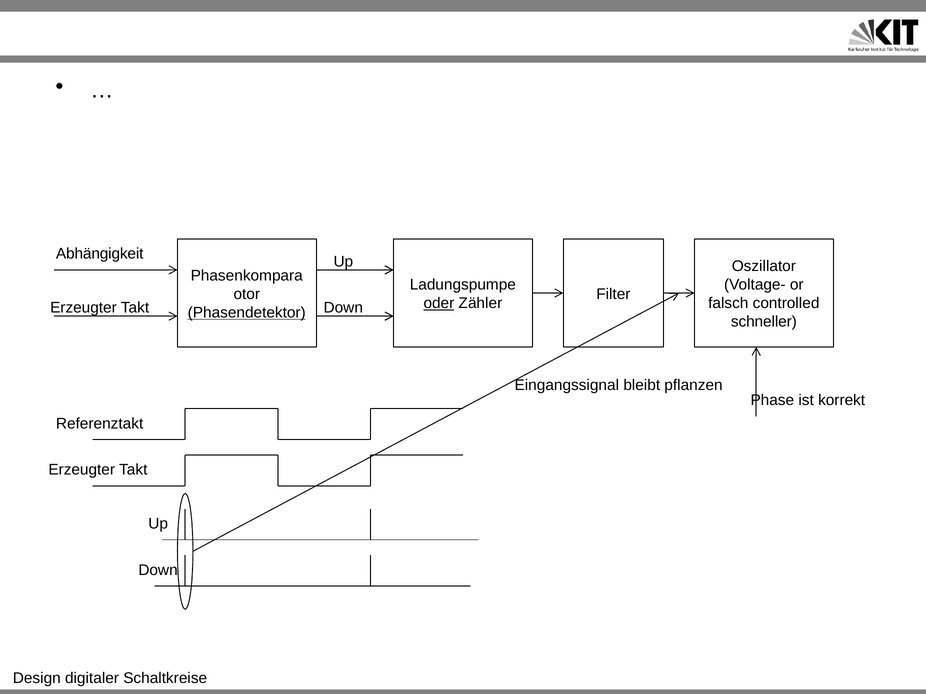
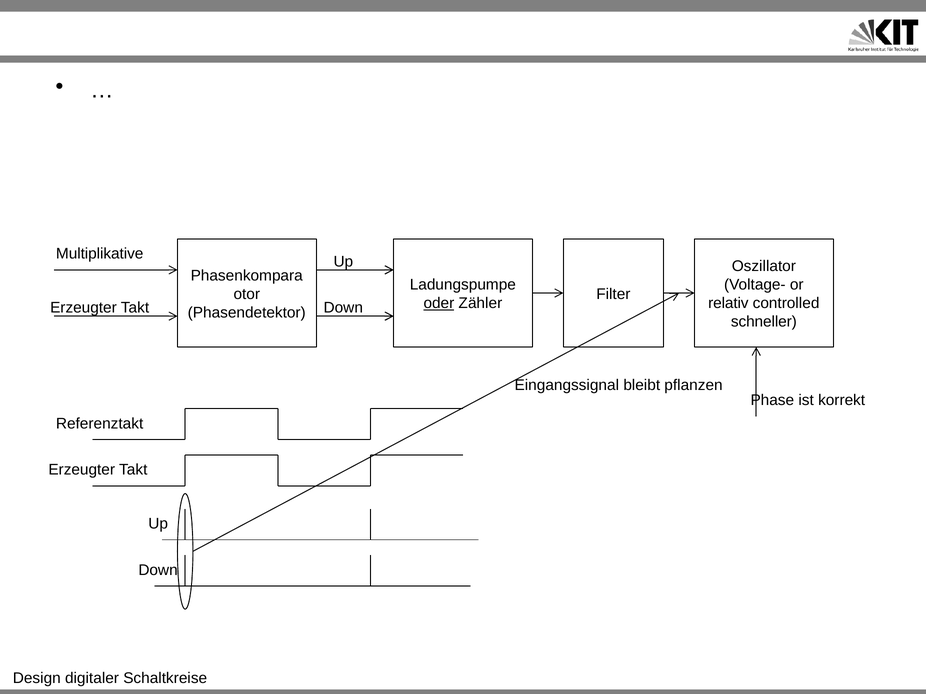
Abhängigkeit: Abhängigkeit -> Multiplikative (100, 254)
falsch: falsch -> relativ (728, 304)
Phasendetektor underline: present -> none (247, 313)
